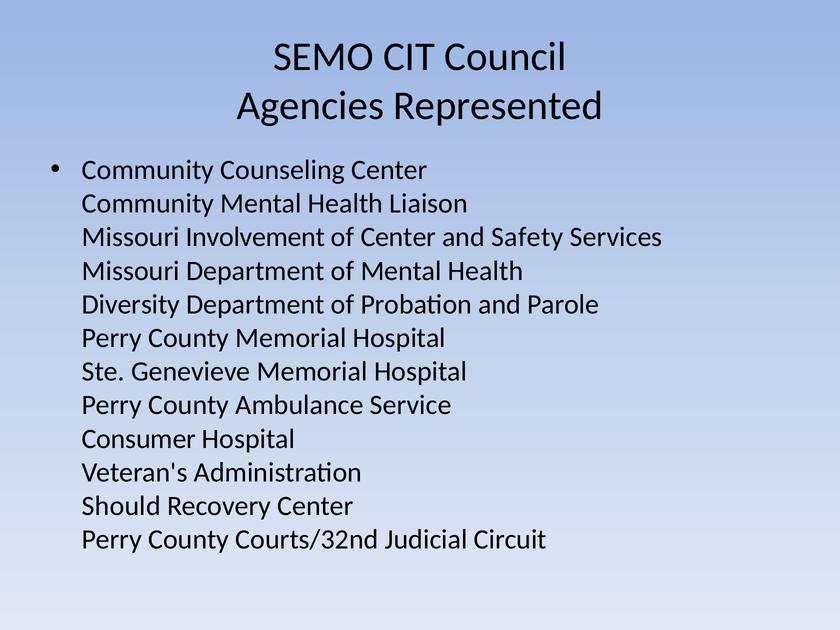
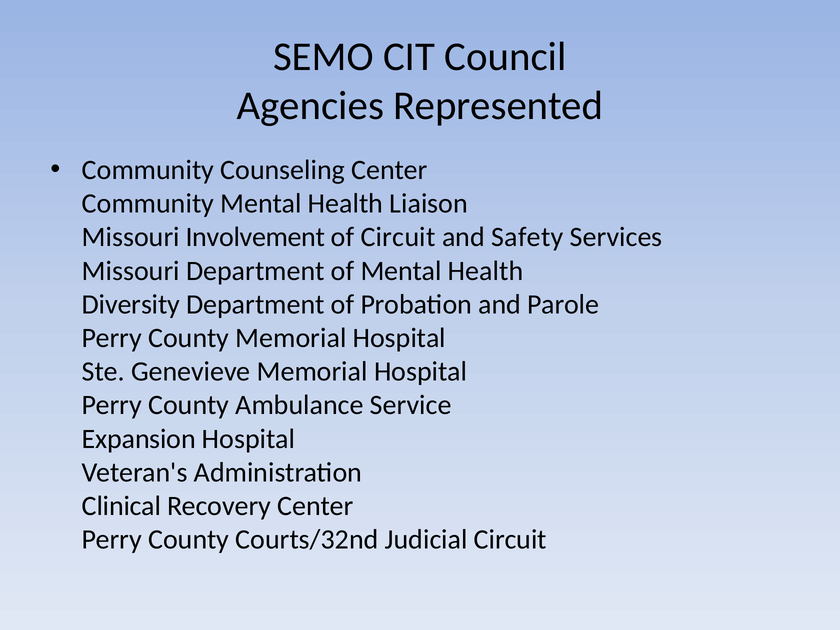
of Center: Center -> Circuit (398, 237)
Consumer: Consumer -> Expansion (139, 439)
Should: Should -> Clinical (121, 506)
